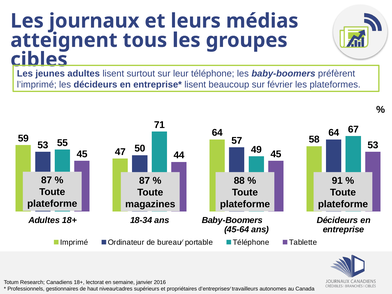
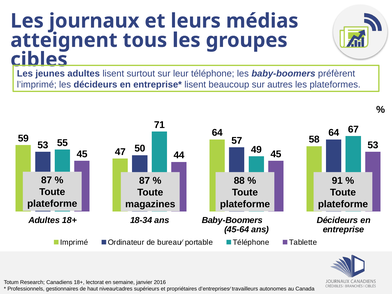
février: février -> autres (280, 85)
